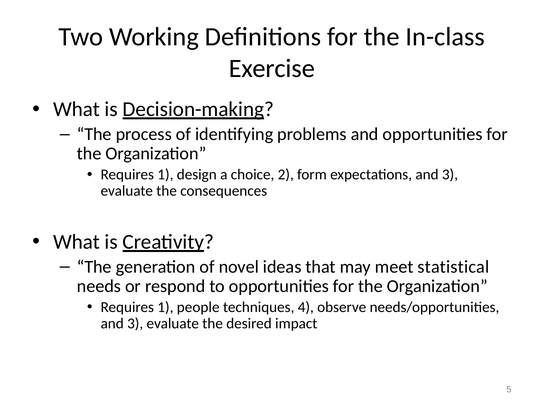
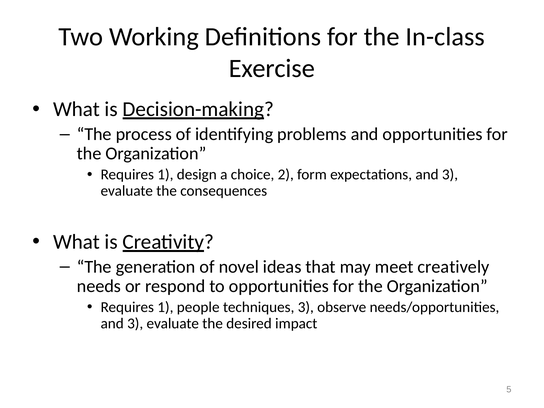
statistical: statistical -> creatively (453, 267)
techniques 4: 4 -> 3 (306, 307)
